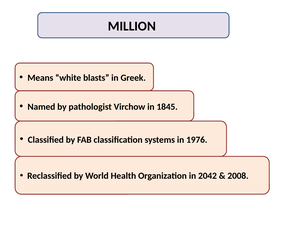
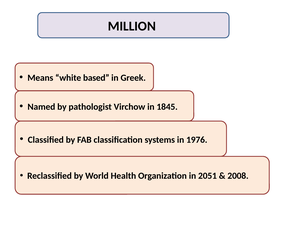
blasts: blasts -> based (96, 78)
2042: 2042 -> 2051 (207, 176)
